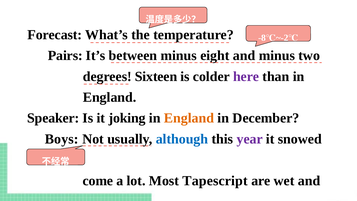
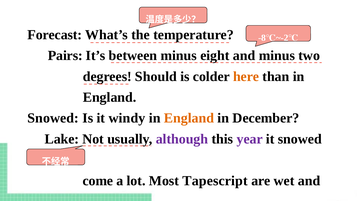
Sixteen: Sixteen -> Should (156, 76)
here colour: purple -> orange (246, 76)
Speaker: Speaker -> Snowed (53, 118)
joking: joking -> windy (127, 118)
Boys: Boys -> Lake (62, 139)
although colour: blue -> purple (182, 139)
